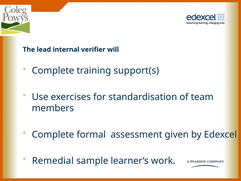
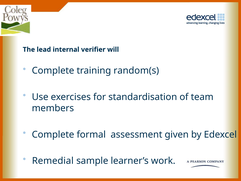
support(s: support(s -> random(s (136, 71)
